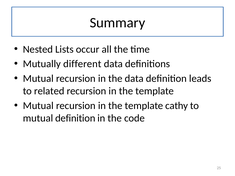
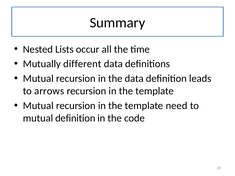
related: related -> arrows (49, 91)
cathy: cathy -> need (177, 106)
